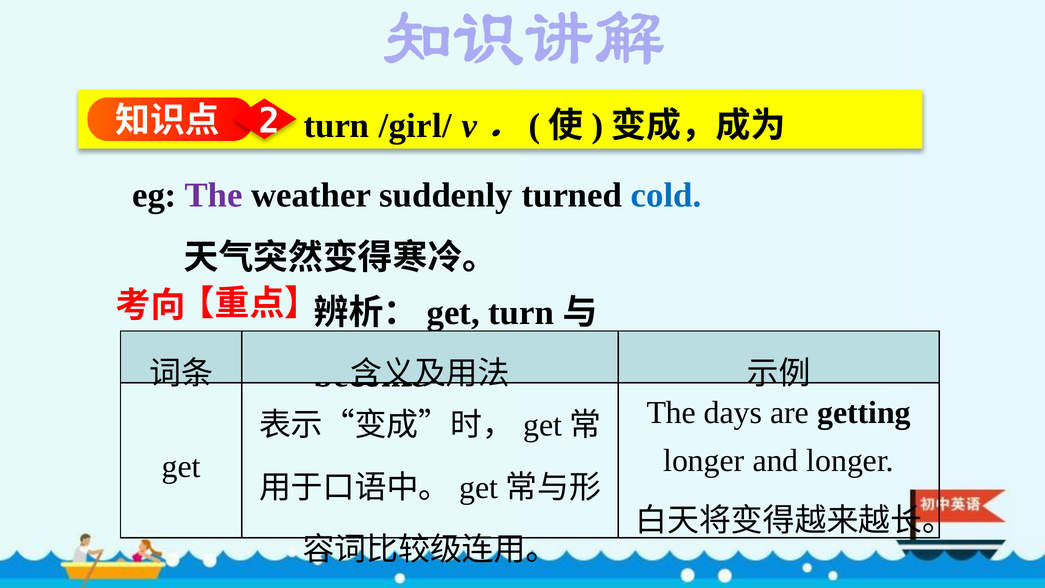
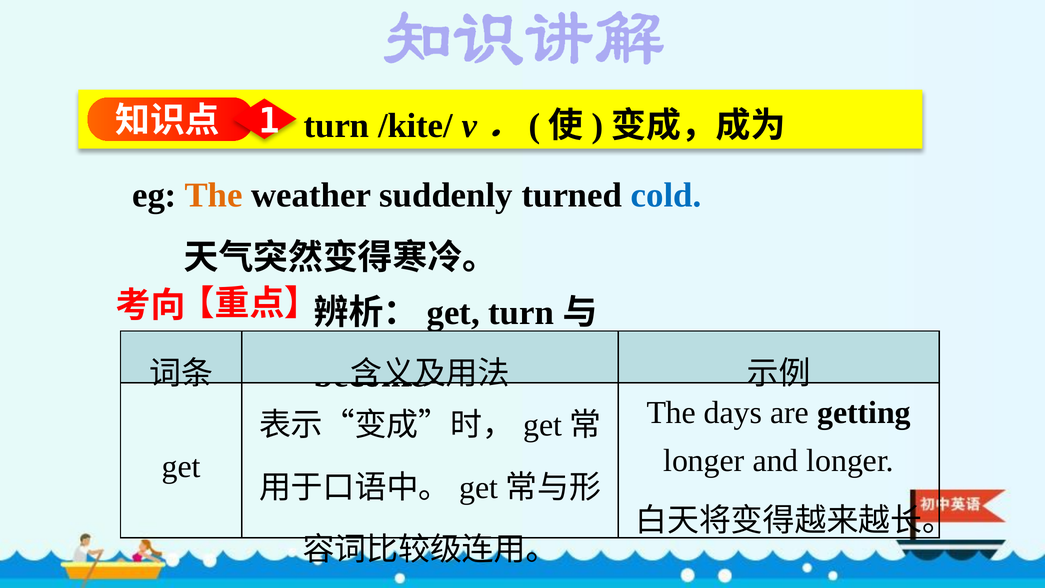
2: 2 -> 1 (269, 121)
/girl/: /girl/ -> /kite/ (415, 126)
The colour: purple -> orange (214, 195)
